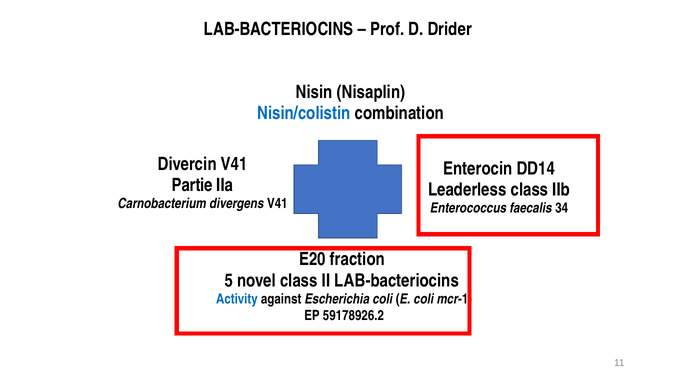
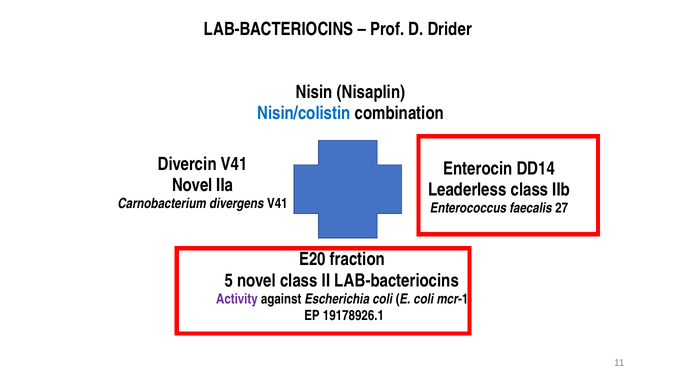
Partie: Partie -> Novel (192, 185)
34: 34 -> 27 (562, 208)
Activity colour: blue -> purple (237, 299)
59178926.2: 59178926.2 -> 19178926.1 (353, 316)
